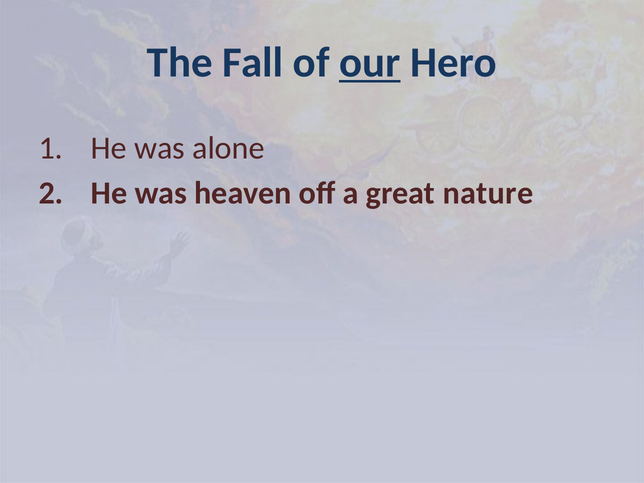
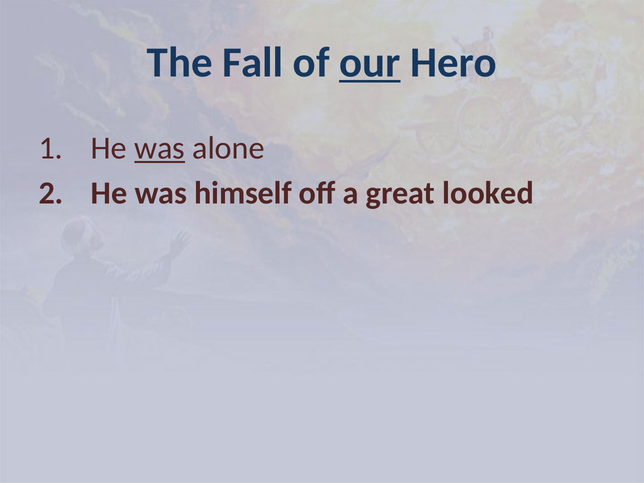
was underline: none -> present (160, 148)
heaven: heaven -> himself (243, 193)
nature: nature -> looked (488, 193)
